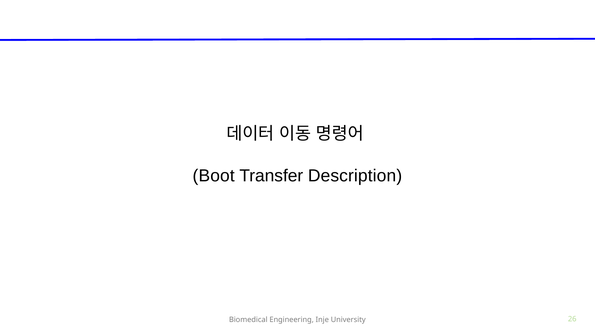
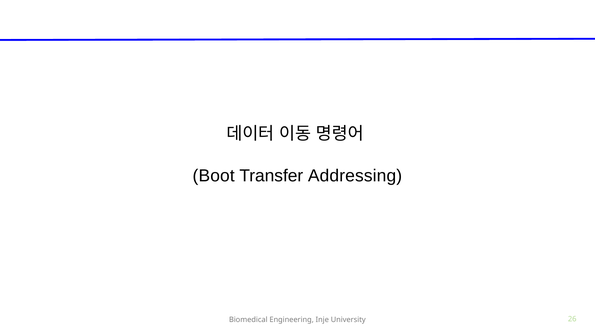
Description: Description -> Addressing (355, 176)
